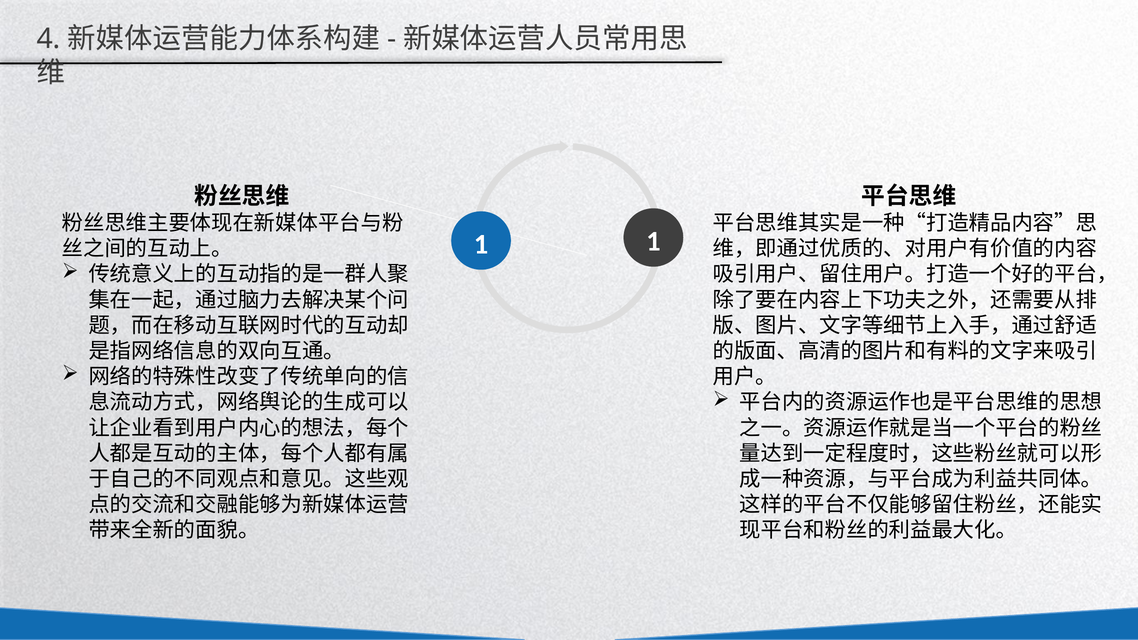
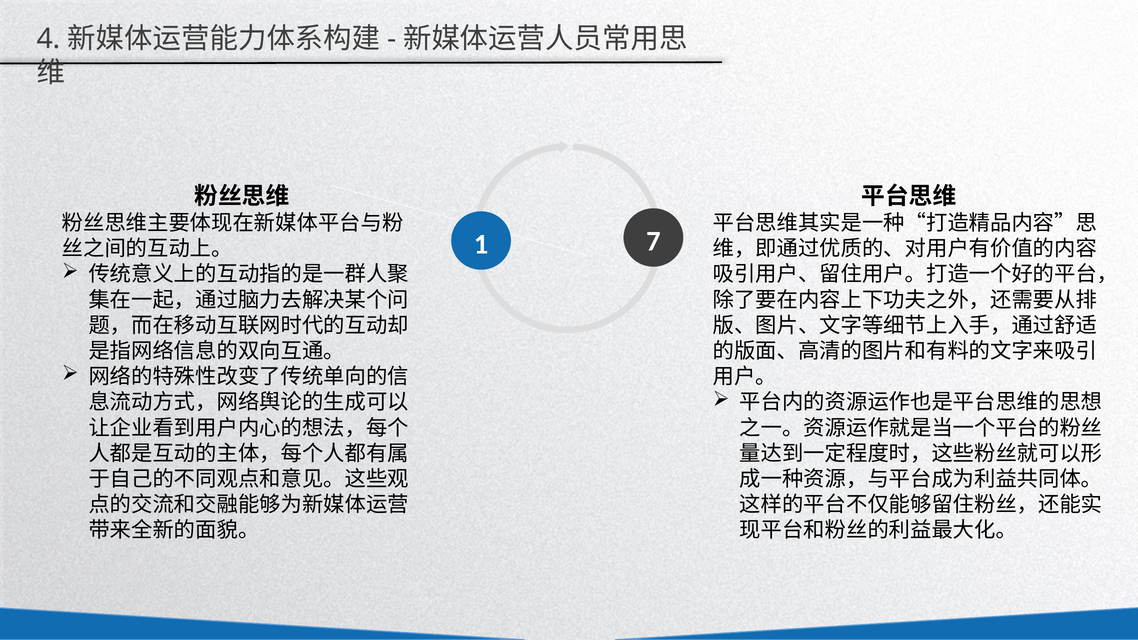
1 1: 1 -> 7 (653, 241)
